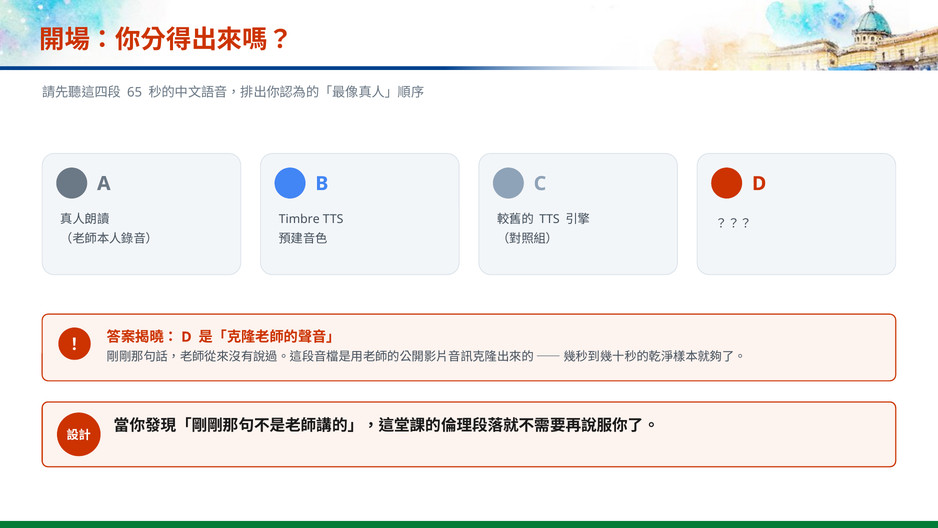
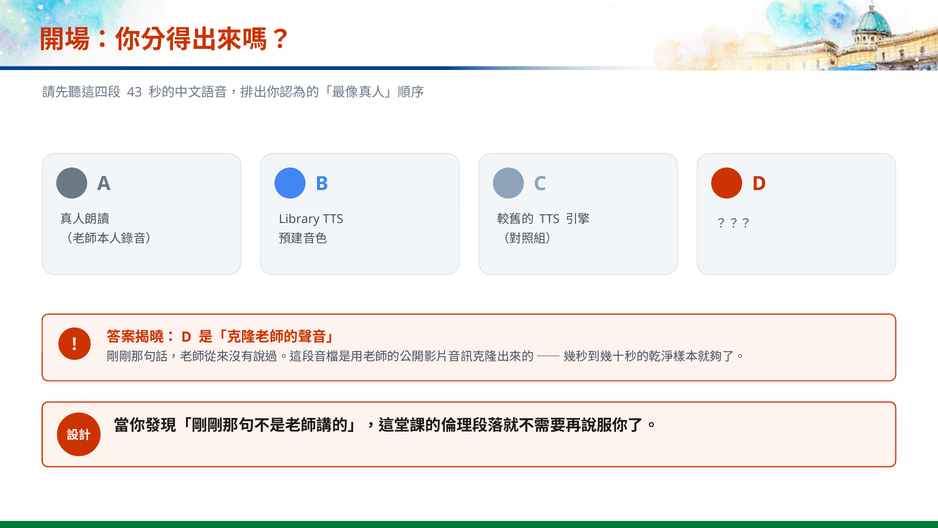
65: 65 -> 43 (135, 92)
Timbre: Timbre -> Library (299, 219)
